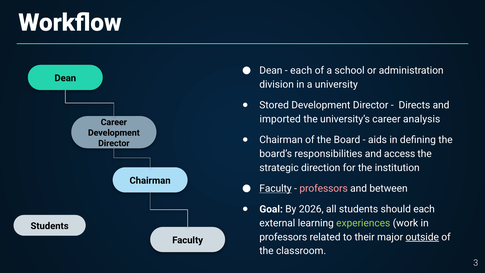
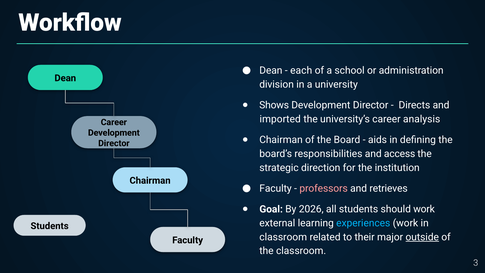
Stored: Stored -> Shows (274, 105)
Faculty underline: present -> none (276, 188)
between: between -> retrieves (389, 188)
should each: each -> work (424, 209)
experiences colour: light green -> light blue (363, 223)
professors: professors -> classroom (283, 237)
